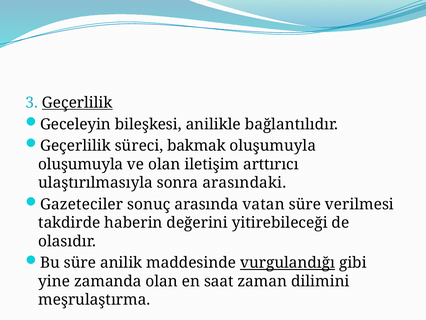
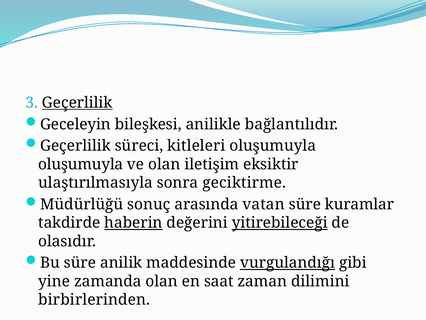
bakmak: bakmak -> kitleleri (196, 146)
arttırıcı: arttırıcı -> eksiktir (271, 164)
arasındaki: arasındaki -> geciktirme (244, 182)
Gazeteciler: Gazeteciler -> Müdürlüğü (82, 204)
verilmesi: verilmesi -> kuramlar (359, 204)
haberin underline: none -> present (133, 222)
yitirebileceği underline: none -> present (280, 222)
meşrulaştırma: meşrulaştırma -> birbirlerinden (94, 299)
